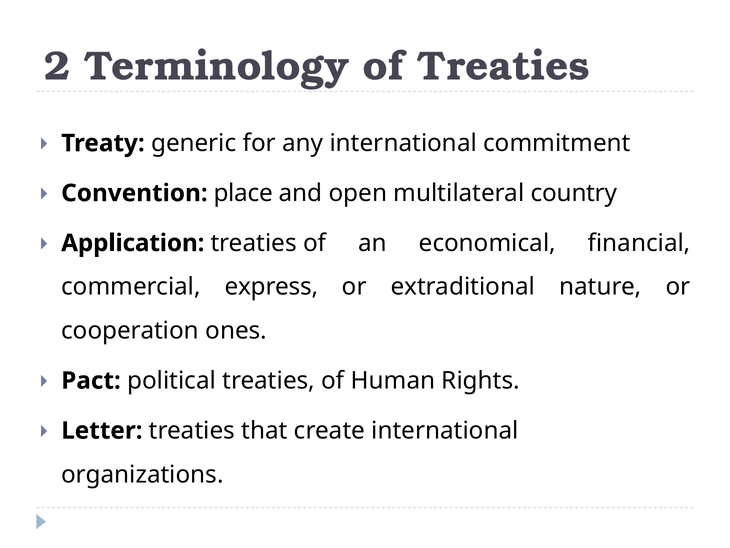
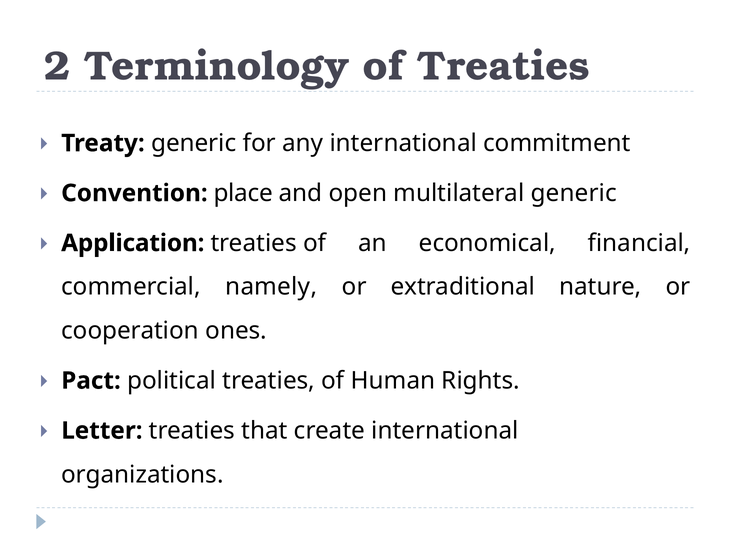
multilateral country: country -> generic (574, 193)
express: express -> namely (271, 287)
